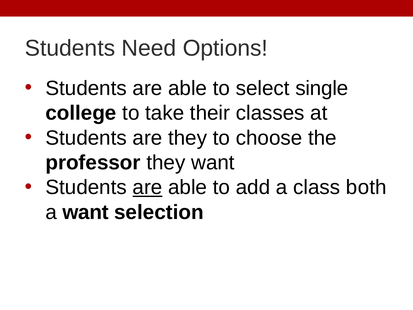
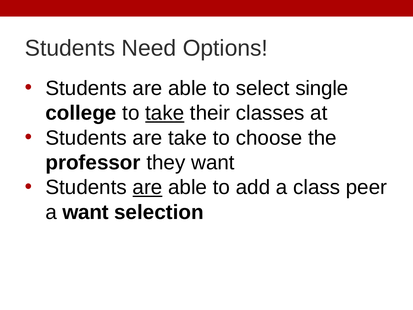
take underline: none -> present (165, 113)
are they: they -> take (188, 138)
both: both -> peer (366, 187)
